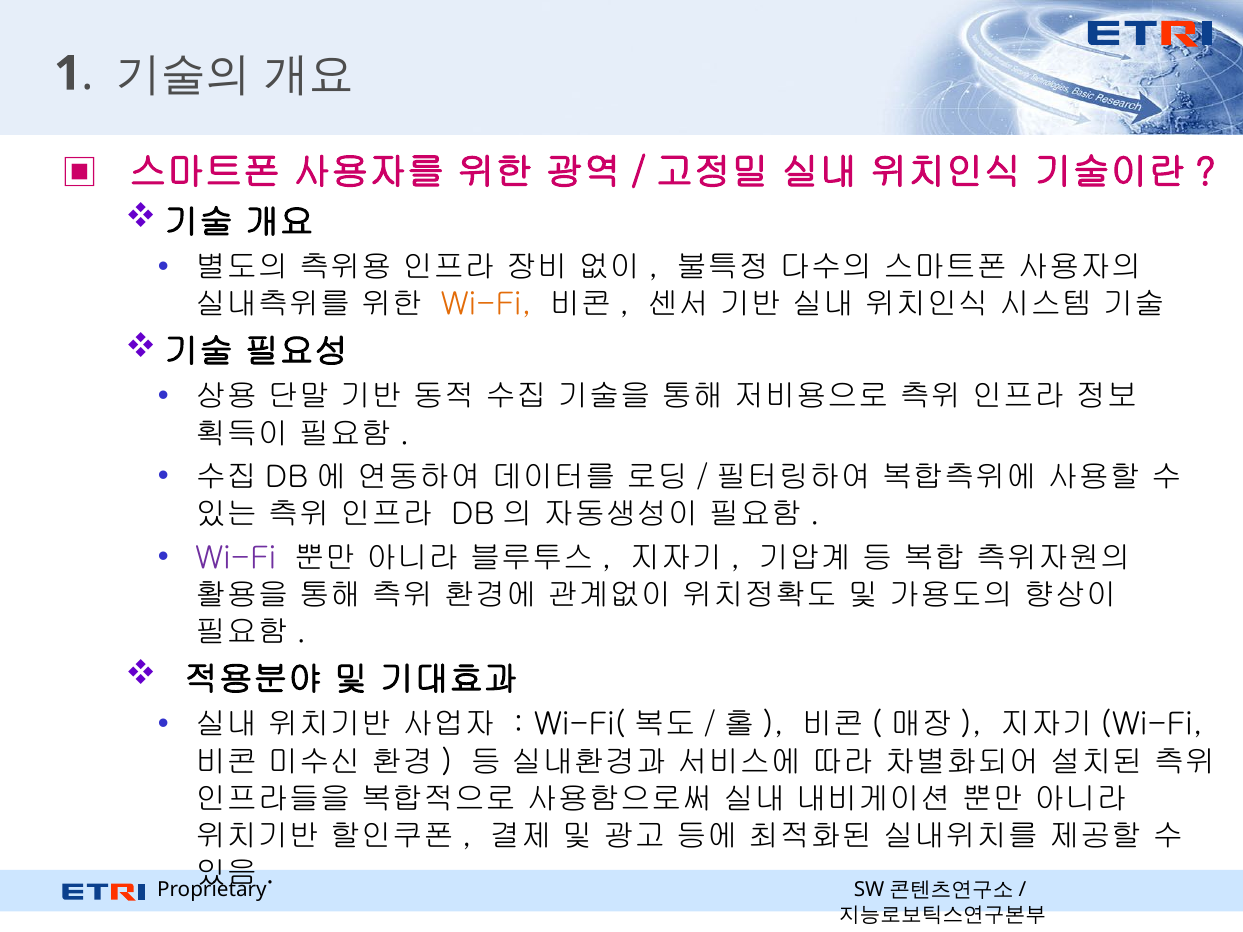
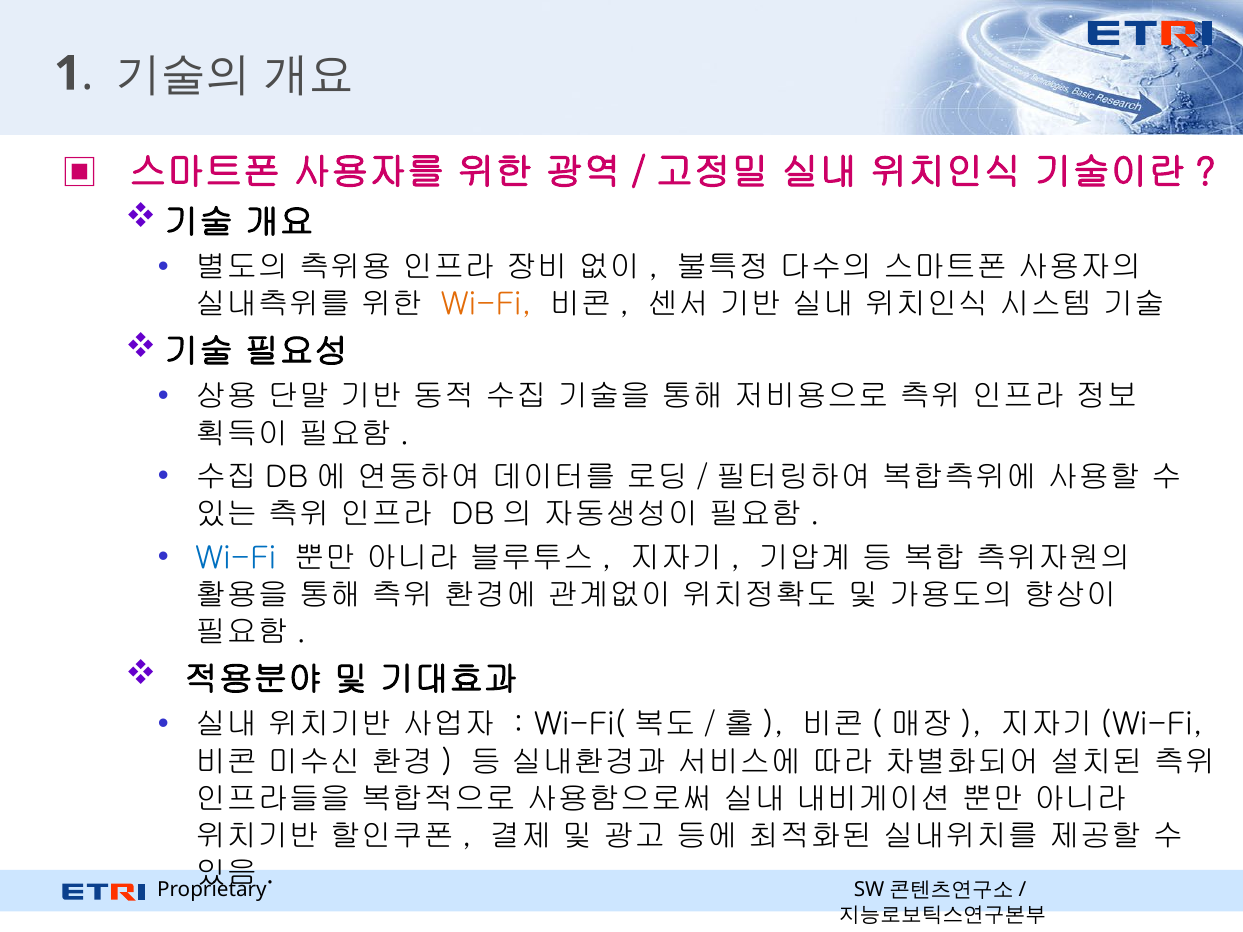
Wi-Fi colour: purple -> blue (236, 558)
